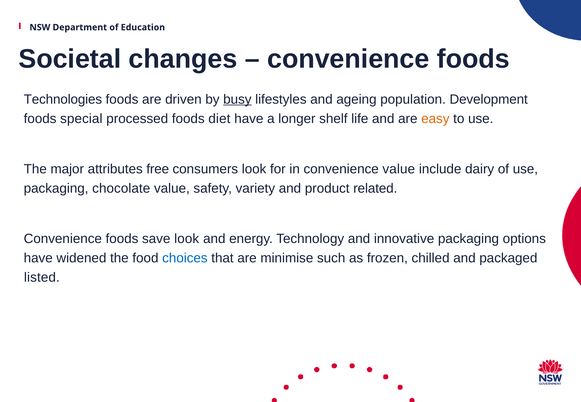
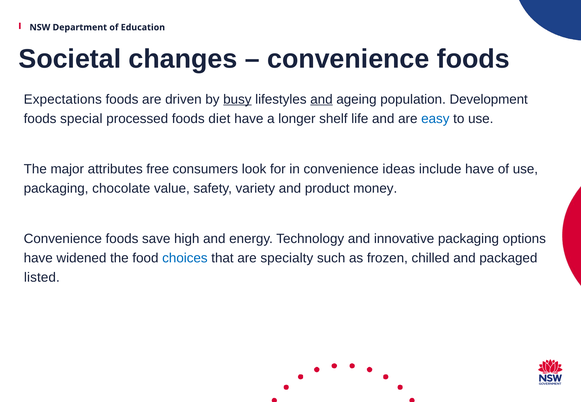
Technologies: Technologies -> Expectations (63, 99)
and underline: none -> present (321, 99)
easy colour: orange -> blue (435, 119)
convenience value: value -> ideas (399, 169)
include dairy: dairy -> have (480, 169)
related: related -> money (375, 188)
save look: look -> high (187, 239)
minimise: minimise -> specialty (287, 258)
